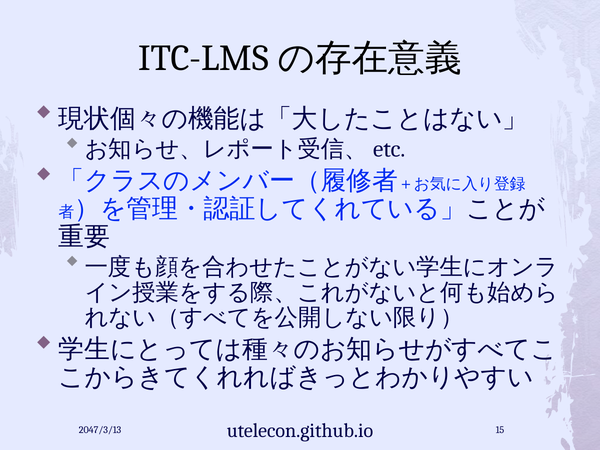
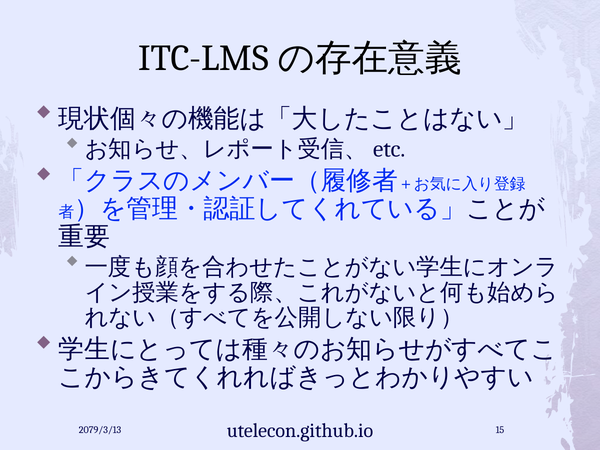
2047/3/13: 2047/3/13 -> 2079/3/13 (100, 430)
